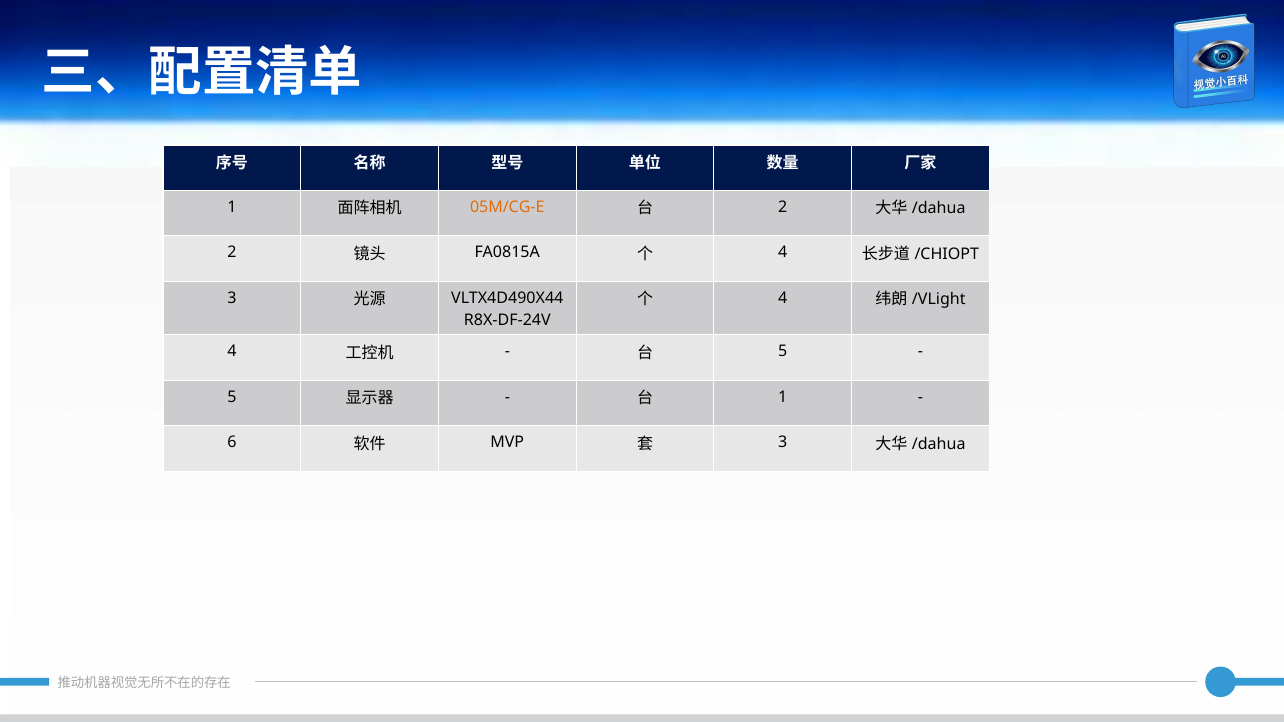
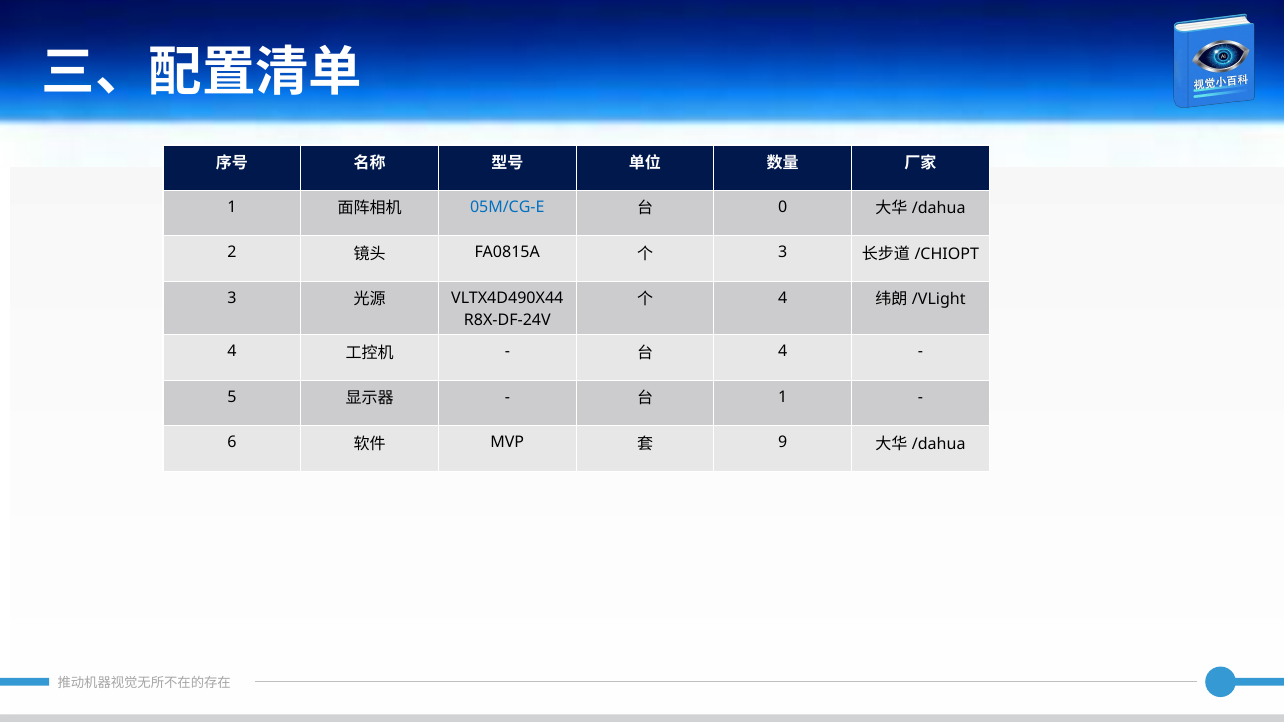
05M/CG-E colour: orange -> blue (507, 207)
2: 2 -> 0 (783, 207)
4: 4 -> 3 (783, 253)
5: 5 -> 4 (783, 352)
3: 3 -> 9 (783, 443)
